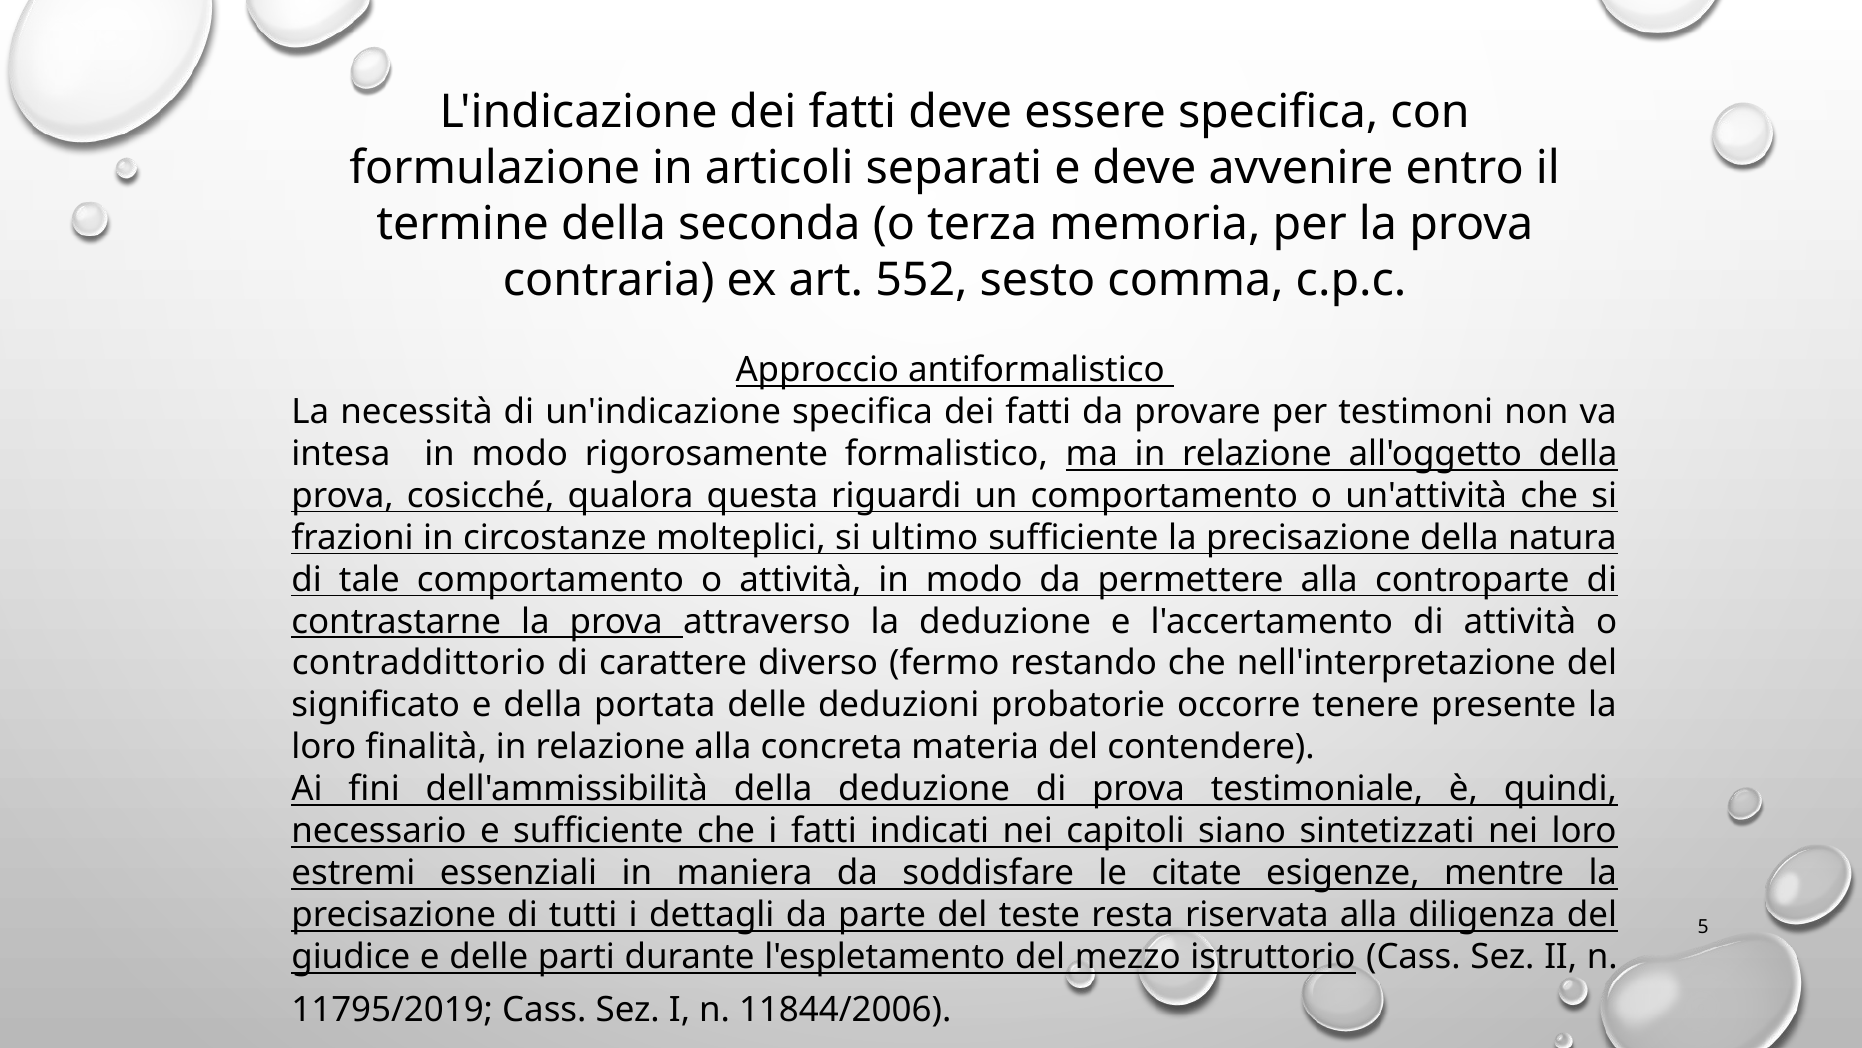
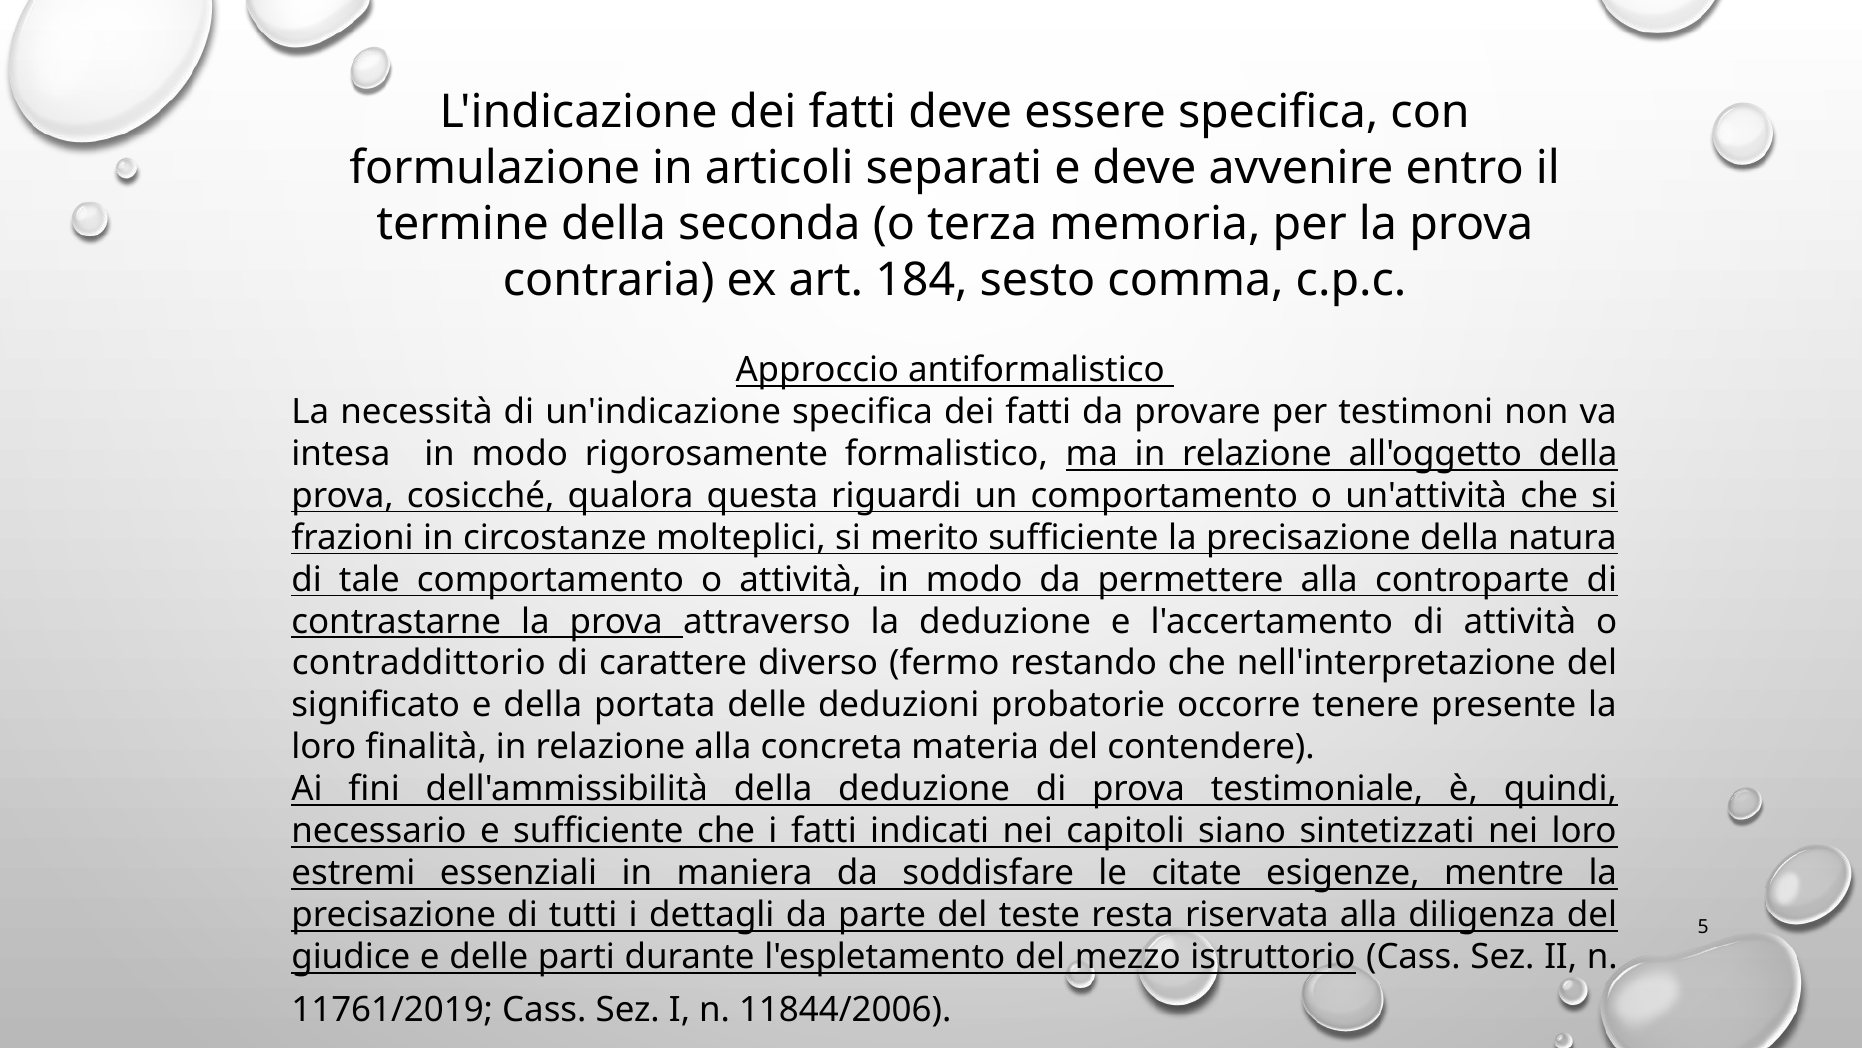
552: 552 -> 184 (921, 280)
ultimo: ultimo -> merito (925, 537)
11795/2019: 11795/2019 -> 11761/2019 (392, 1010)
